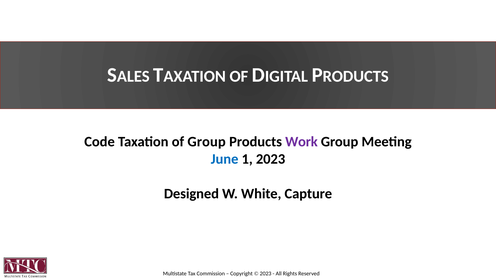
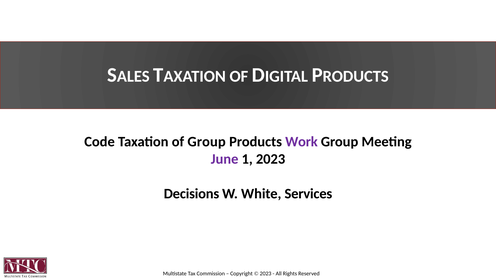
June colour: blue -> purple (225, 159)
Designed: Designed -> Decisions (191, 194)
Capture: Capture -> Services (308, 194)
